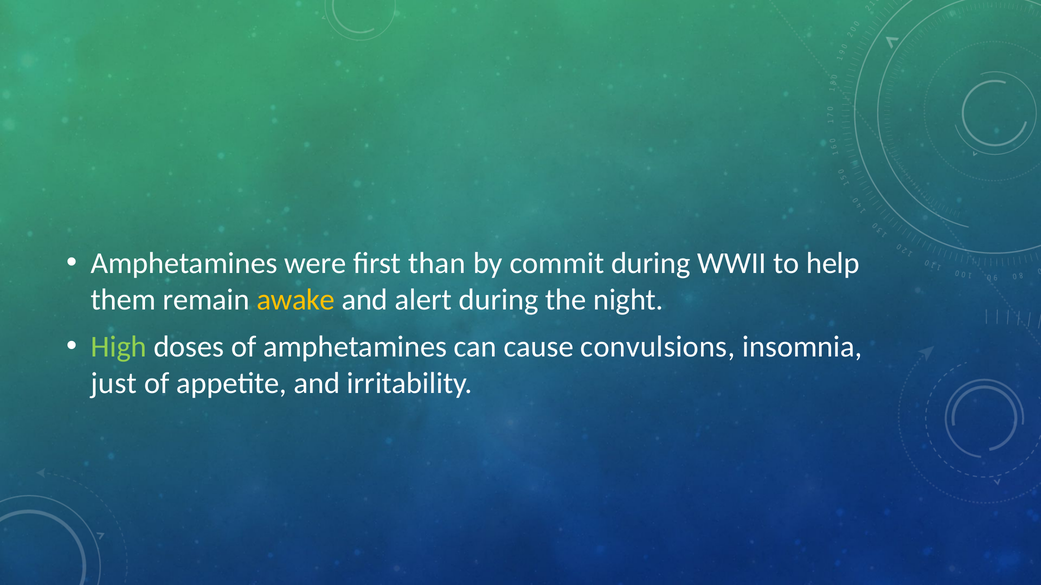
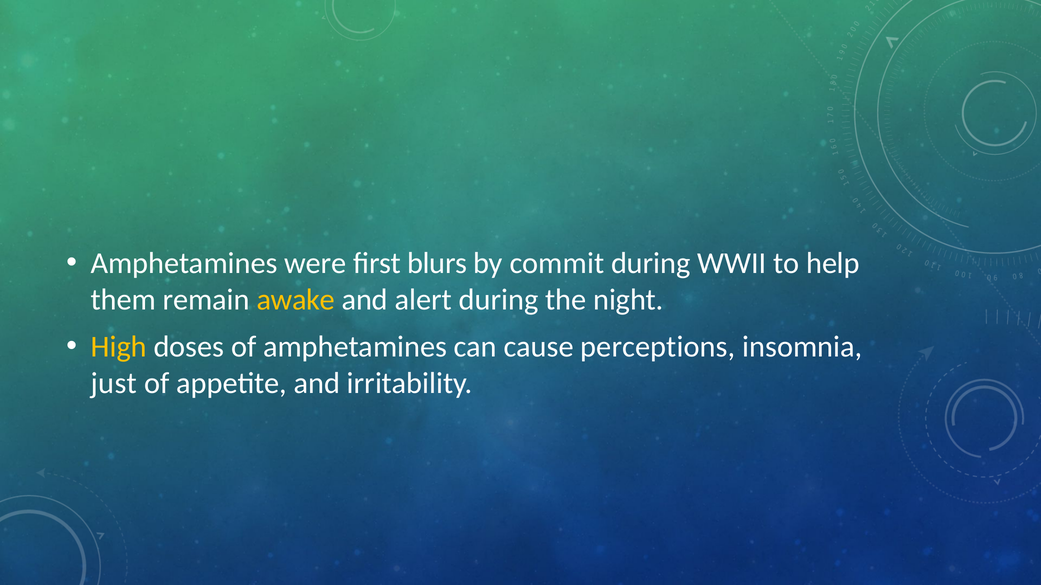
than: than -> blurs (437, 264)
High colour: light green -> yellow (119, 347)
convulsions: convulsions -> perceptions (658, 347)
